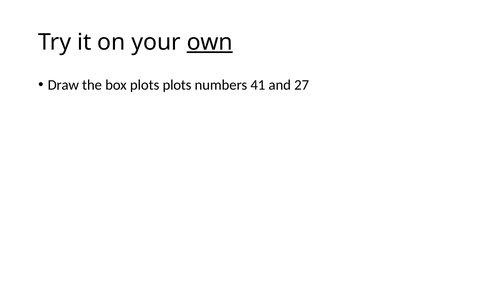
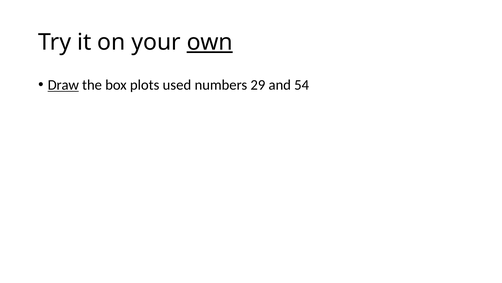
Draw underline: none -> present (63, 85)
plots plots: plots -> used (177, 85)
41: 41 -> 29 (258, 85)
27: 27 -> 54 (302, 85)
